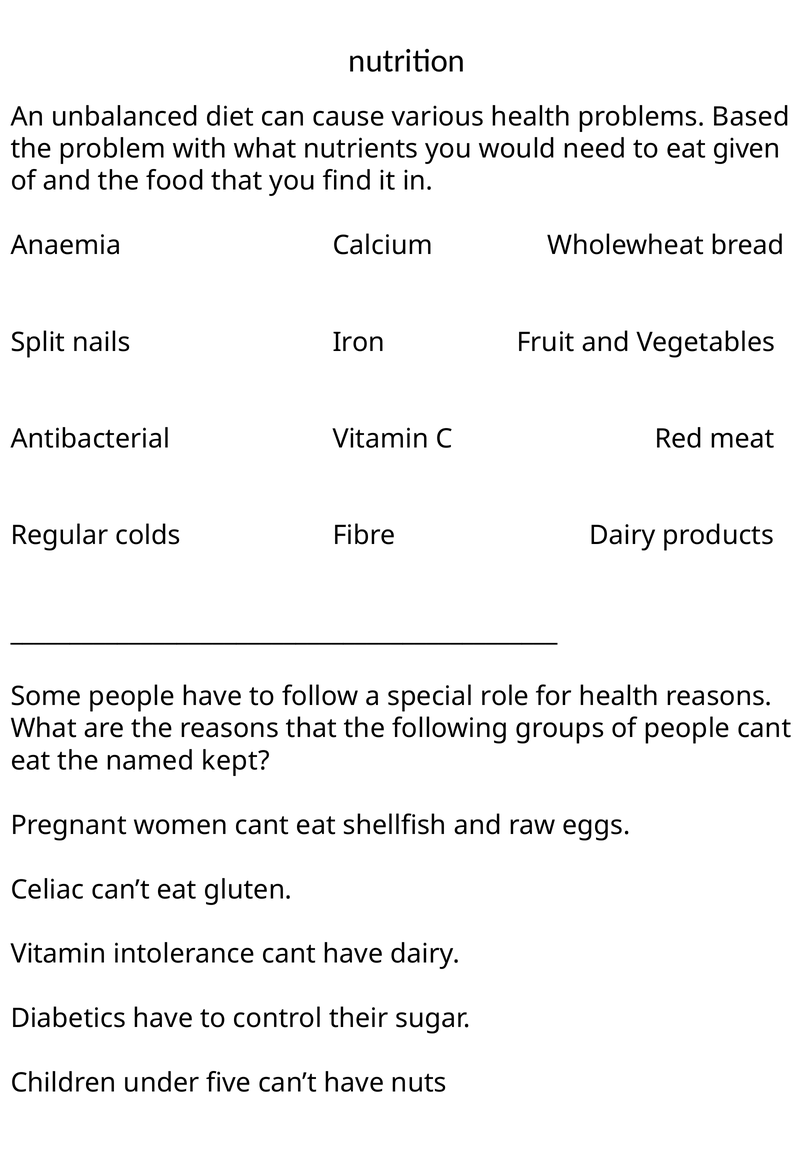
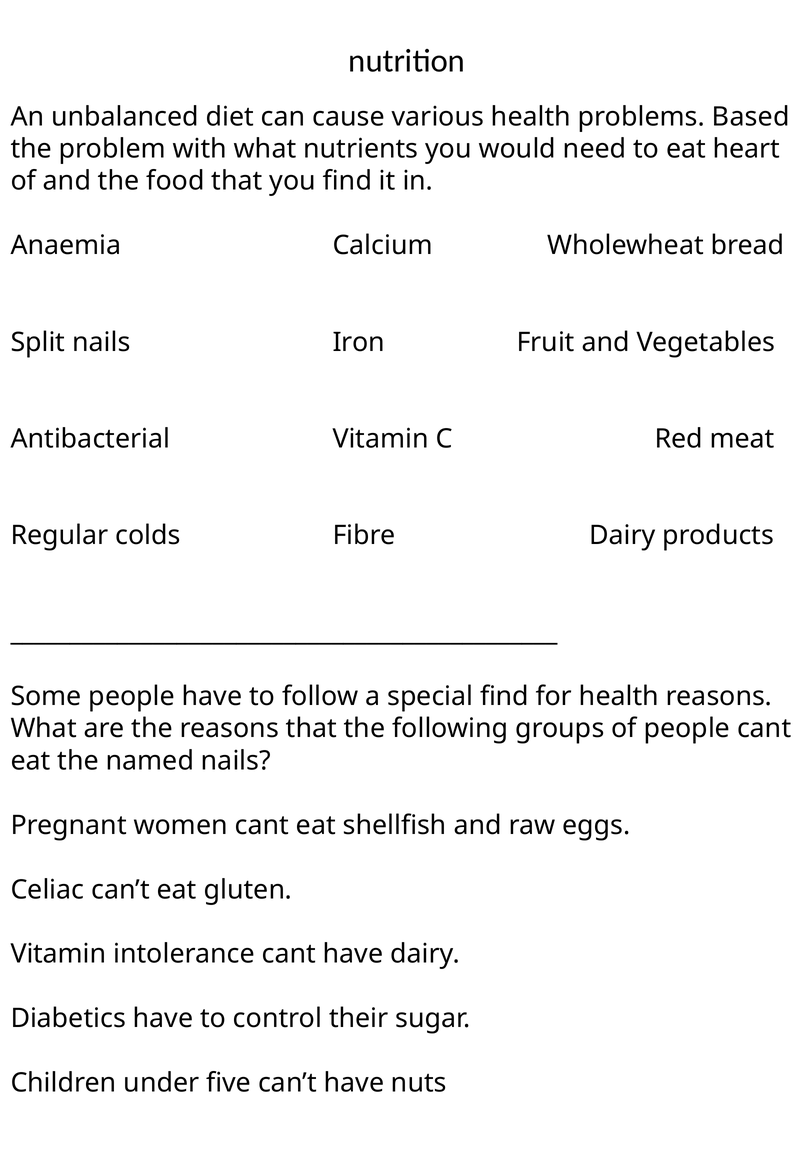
given: given -> heart (746, 149)
special role: role -> find (505, 696)
named kept: kept -> nails (236, 761)
